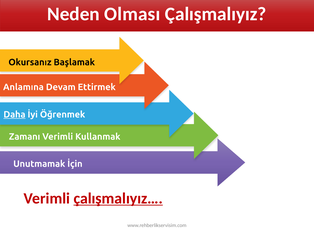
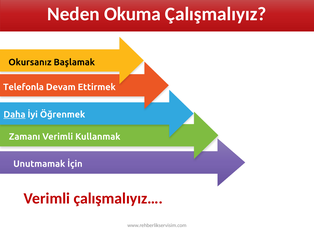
Olması: Olması -> Okuma (132, 14)
Anlamına: Anlamına -> Telefonla (23, 87)
çalışmalıyız… underline: present -> none (118, 198)
